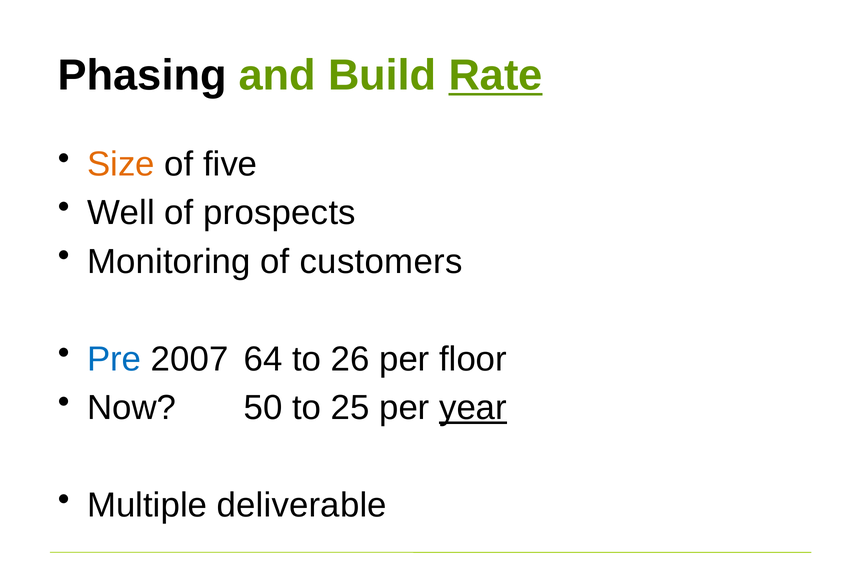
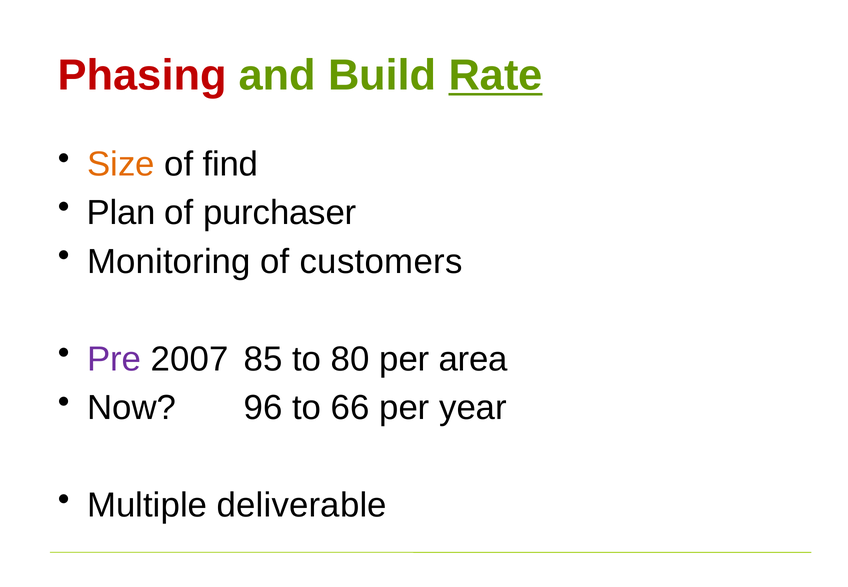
Phasing colour: black -> red (142, 75)
five: five -> find (230, 164)
Well: Well -> Plan (121, 213)
prospects: prospects -> purchaser (280, 213)
Pre colour: blue -> purple (114, 359)
64: 64 -> 85 (263, 359)
26: 26 -> 80 (350, 359)
floor: floor -> area (473, 359)
50: 50 -> 96 (263, 408)
25: 25 -> 66 (350, 408)
year underline: present -> none (473, 408)
